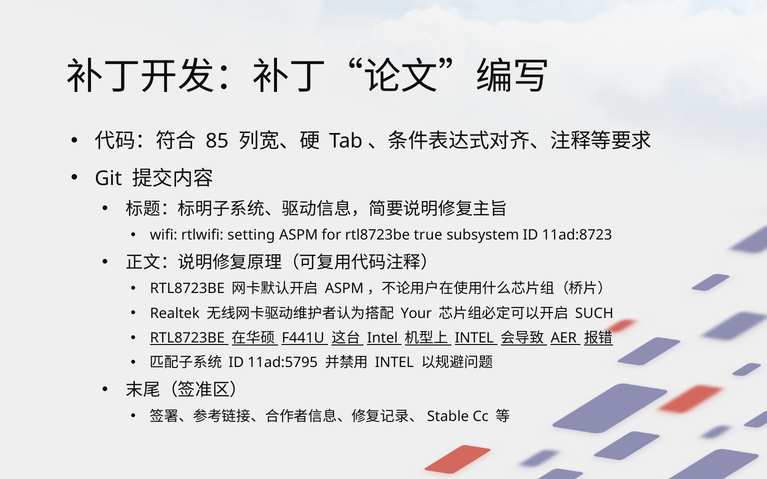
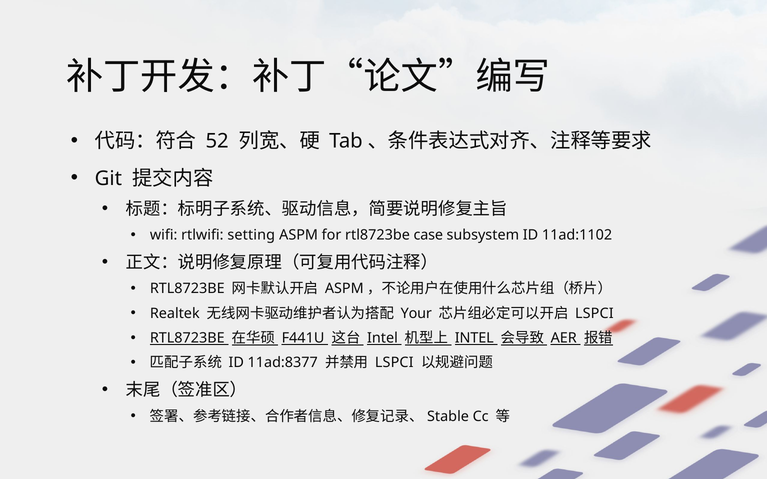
85: 85 -> 52 (217, 141)
true: true -> case (428, 235)
11ad:8723: 11ad:8723 -> 11ad:1102 (577, 235)
SUCH: SUCH -> LSPCI (594, 314)
11ad:5795: 11ad:5795 -> 11ad:8377 (283, 363)
INTEL: INTEL -> LSPCI (394, 363)
